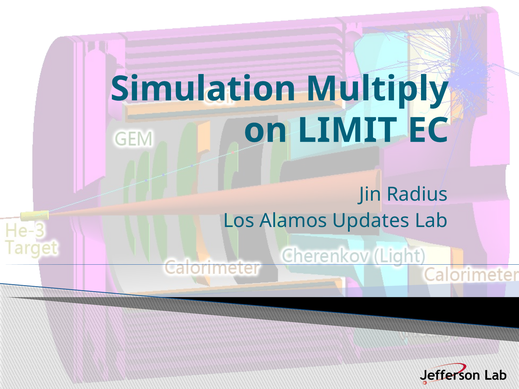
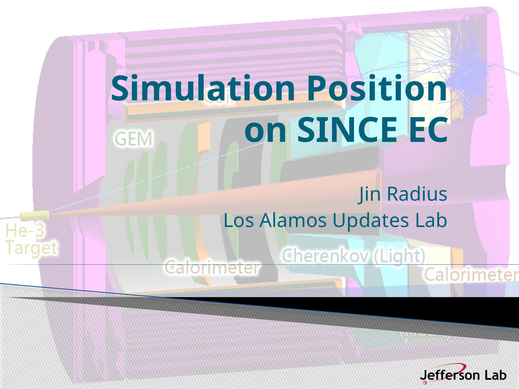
Multiply: Multiply -> Position (377, 89)
LIMIT: LIMIT -> SINCE (348, 131)
